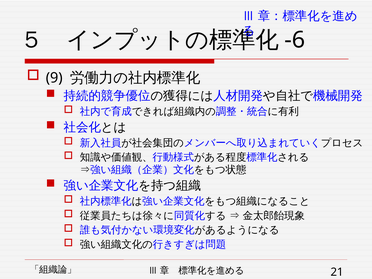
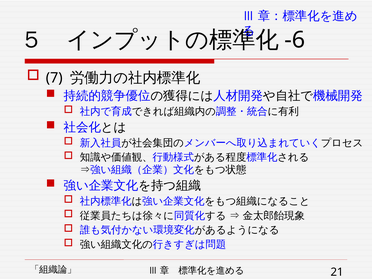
9: 9 -> 7 (54, 78)
